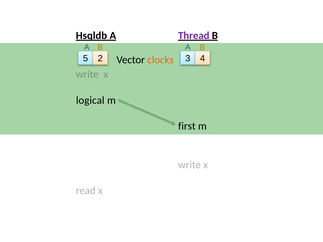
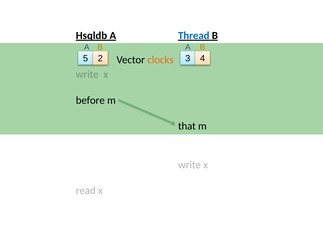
Thread colour: purple -> blue (194, 36)
logical: logical -> before (90, 100)
first: first -> that (187, 126)
